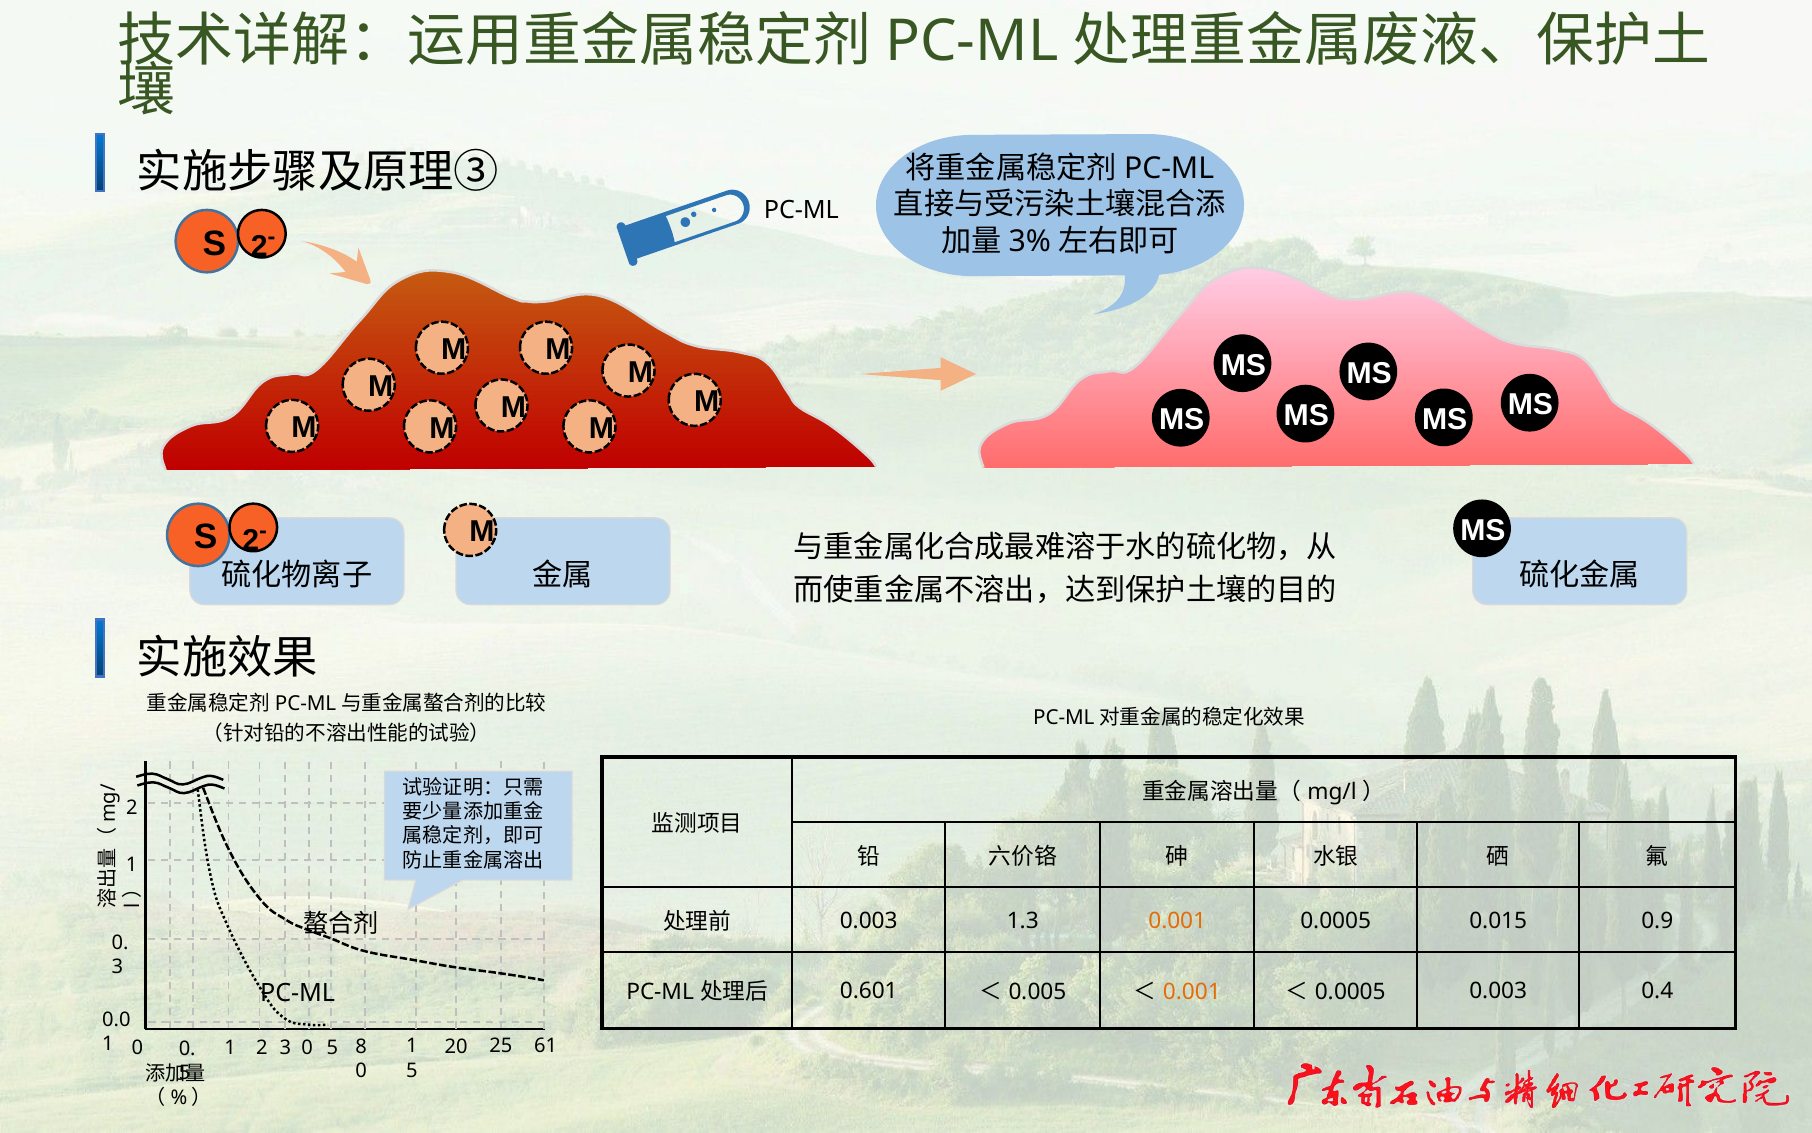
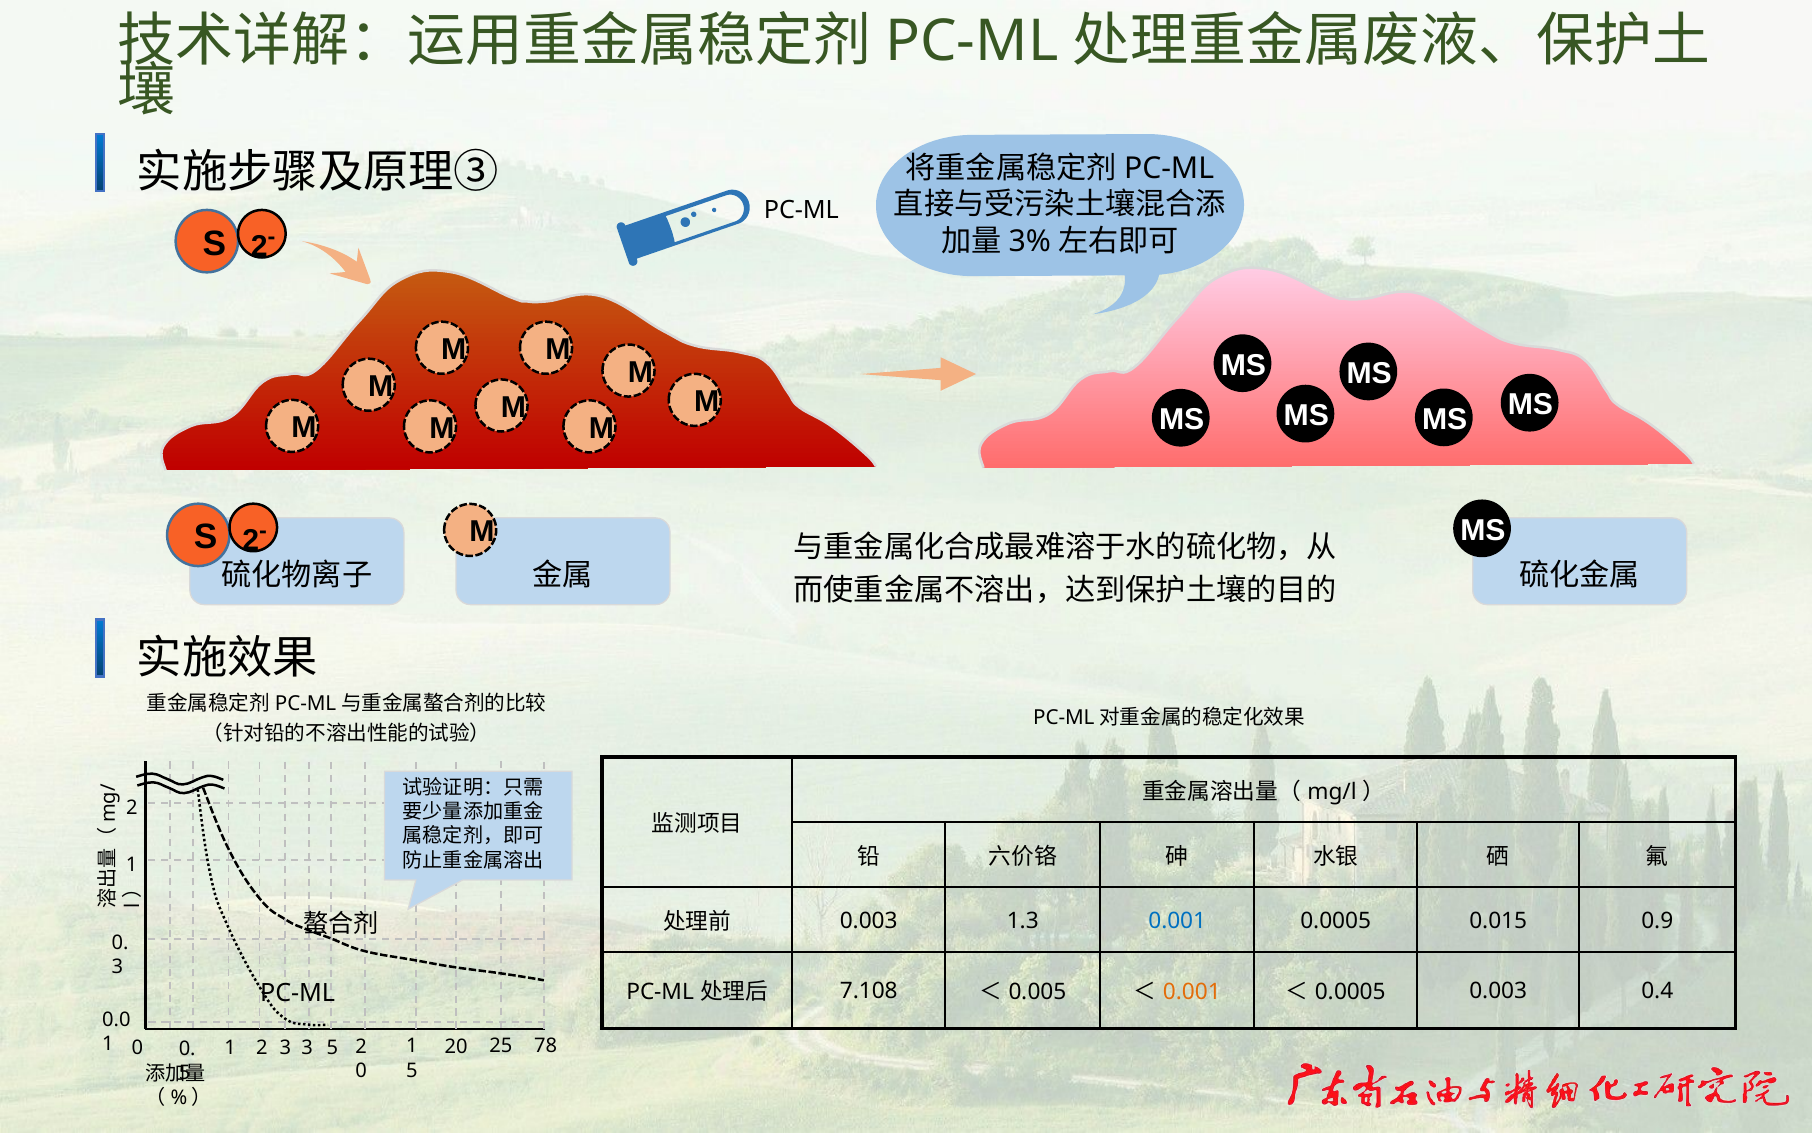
0.001 colour: orange -> blue (1177, 921)
0.601: 0.601 -> 7.108 (869, 992)
3 0: 0 -> 3 (307, 1049)
5 8: 8 -> 2 (361, 1047)
61: 61 -> 78 (546, 1047)
